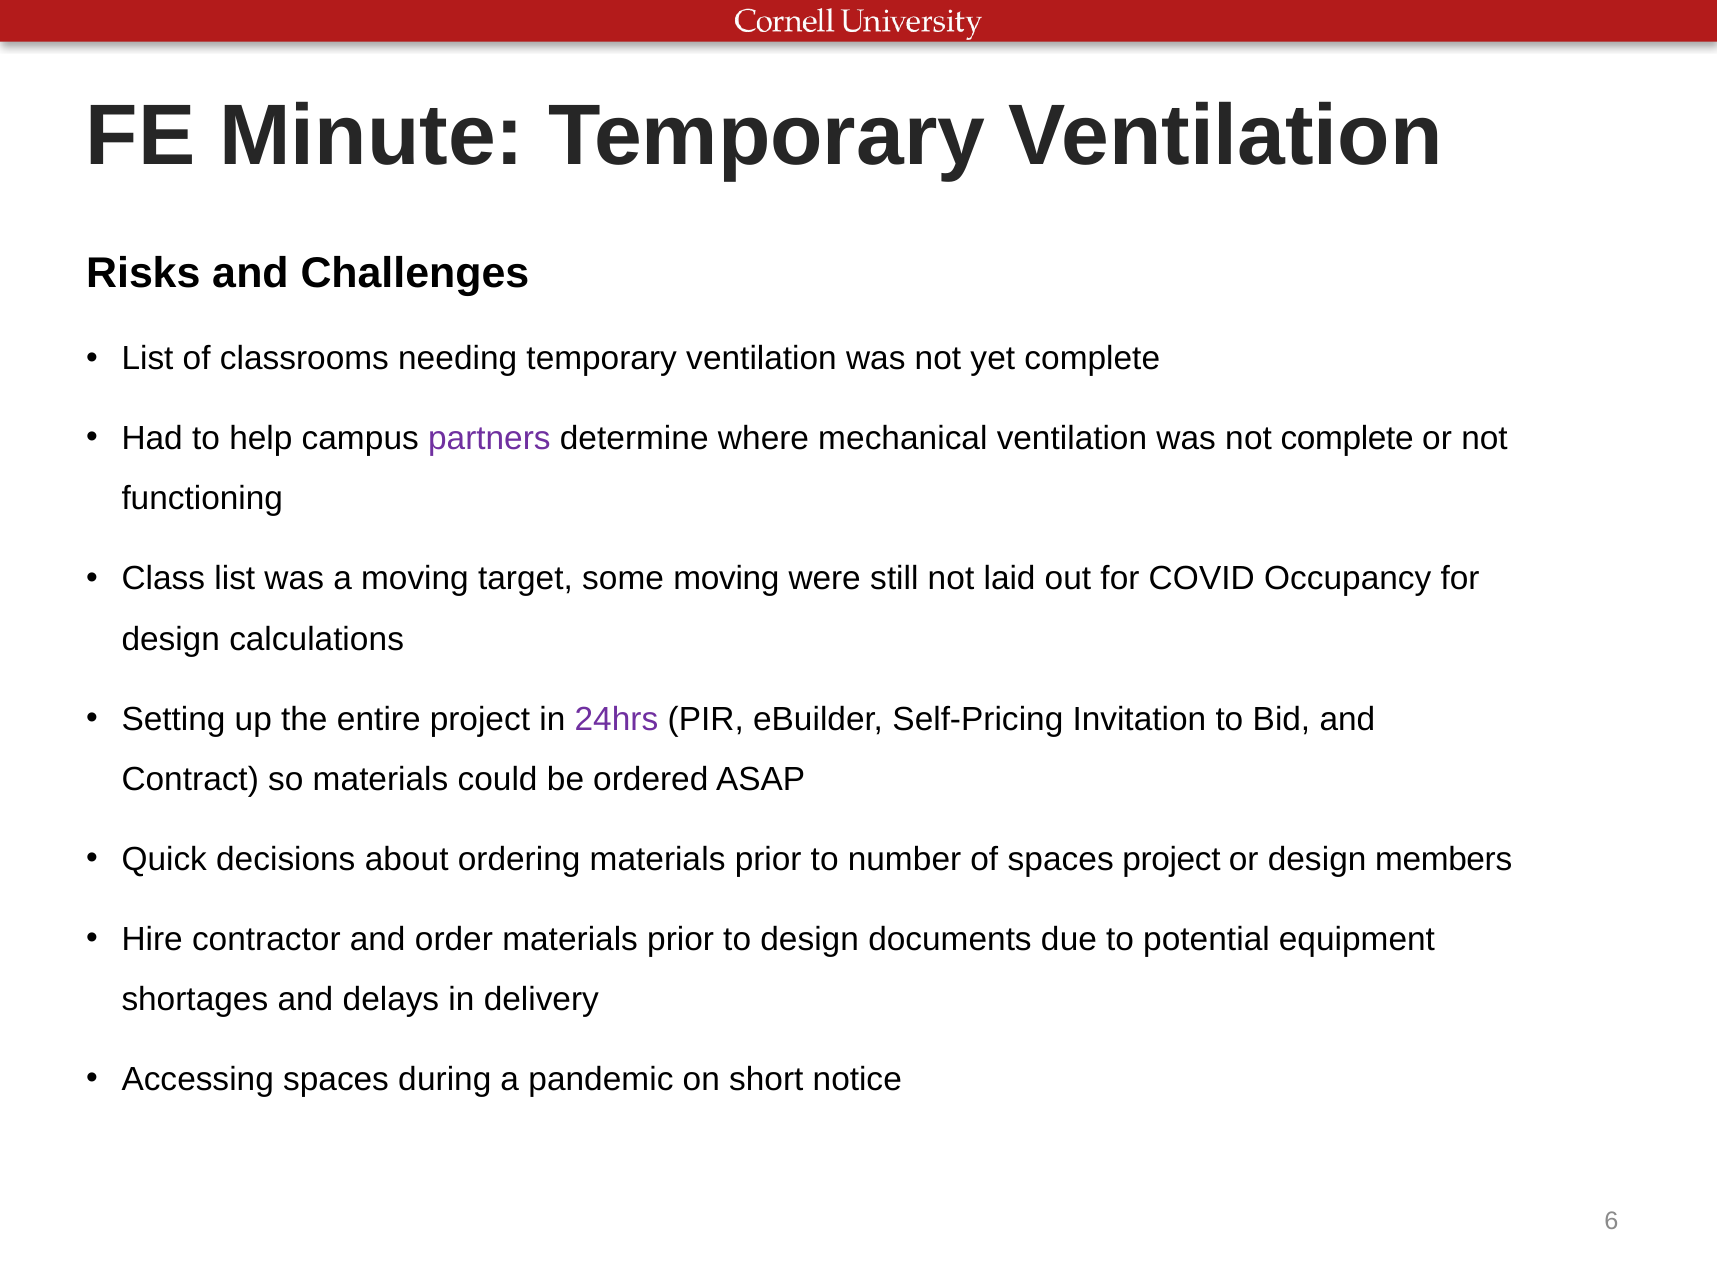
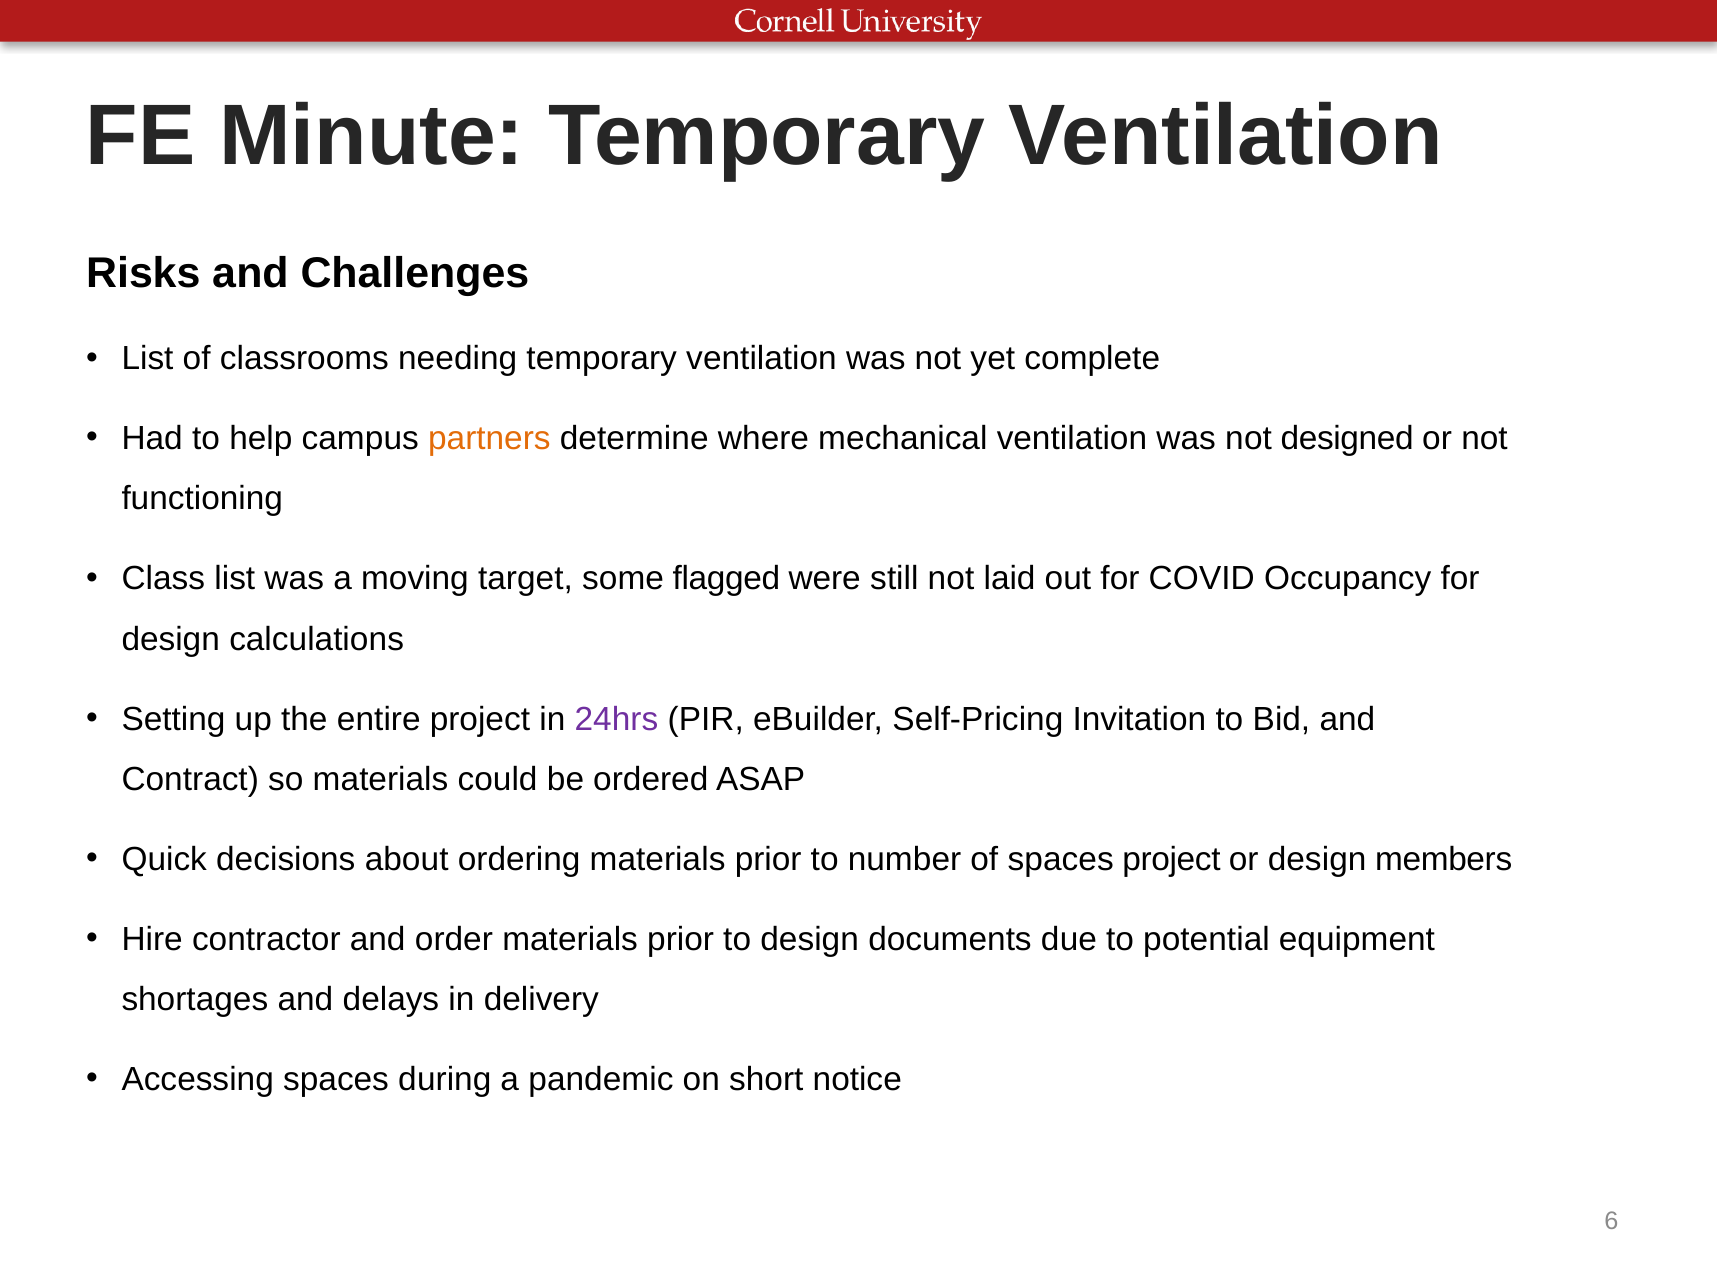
partners colour: purple -> orange (489, 439)
not complete: complete -> designed (1347, 439)
some moving: moving -> flagged (726, 579)
